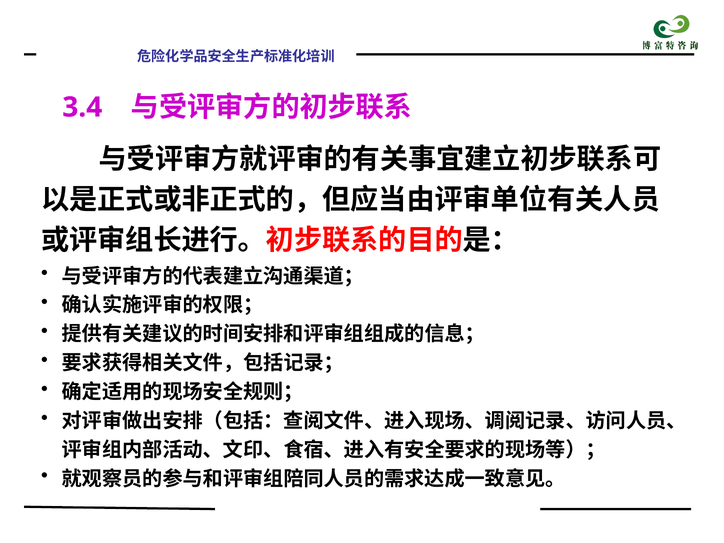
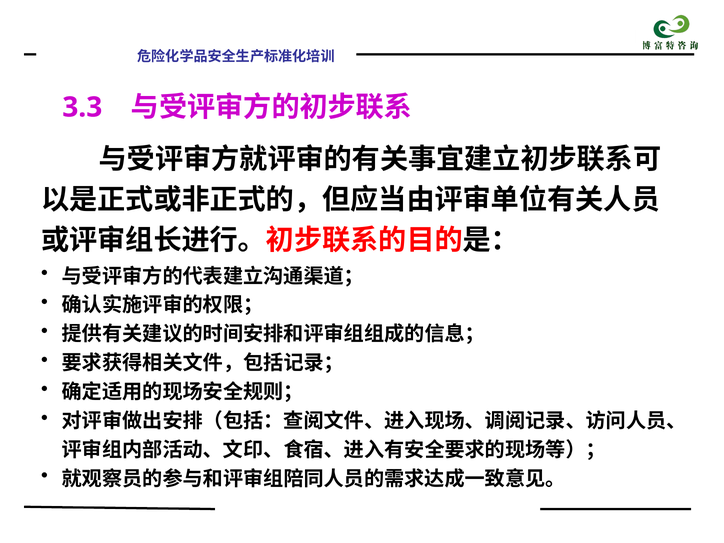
3.4: 3.4 -> 3.3 (82, 107)
